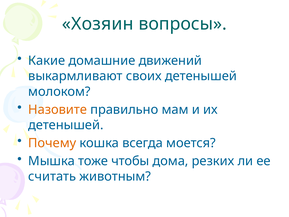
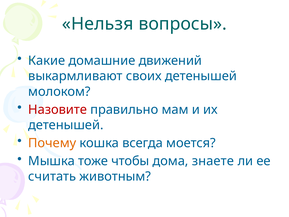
Хозяин: Хозяин -> Нельзя (98, 24)
Назовите colour: orange -> red (58, 109)
резких: резких -> знаете (213, 161)
